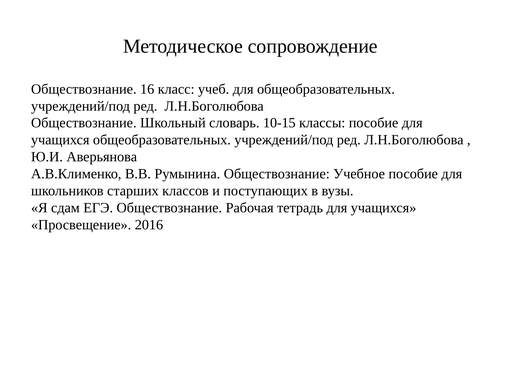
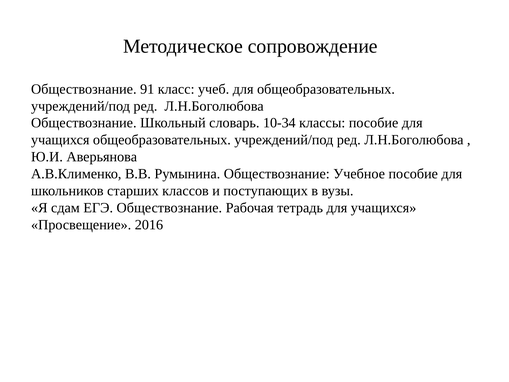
16: 16 -> 91 (147, 89)
10-15: 10-15 -> 10-34 (279, 123)
